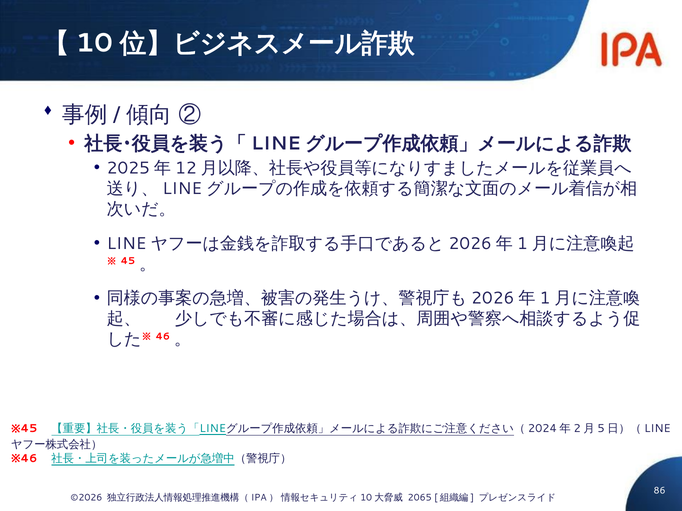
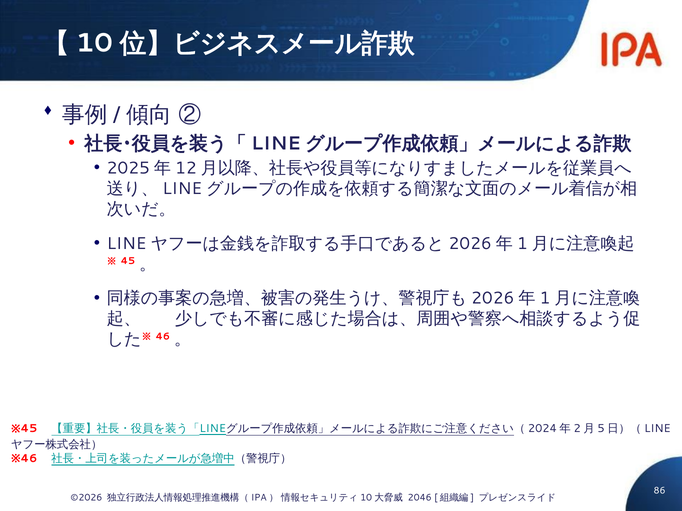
2065: 2065 -> 2046 (420, 498)
